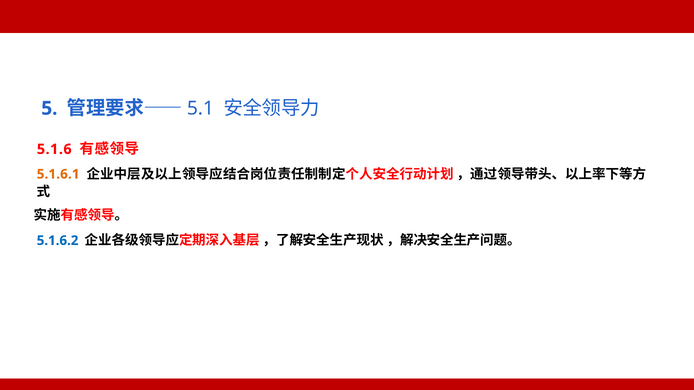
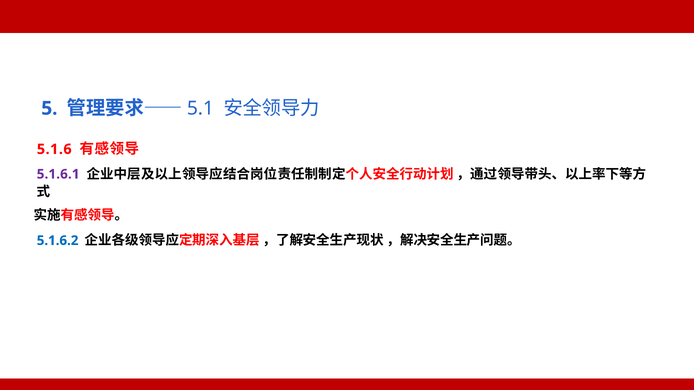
5.1.6.1 colour: orange -> purple (58, 174)
